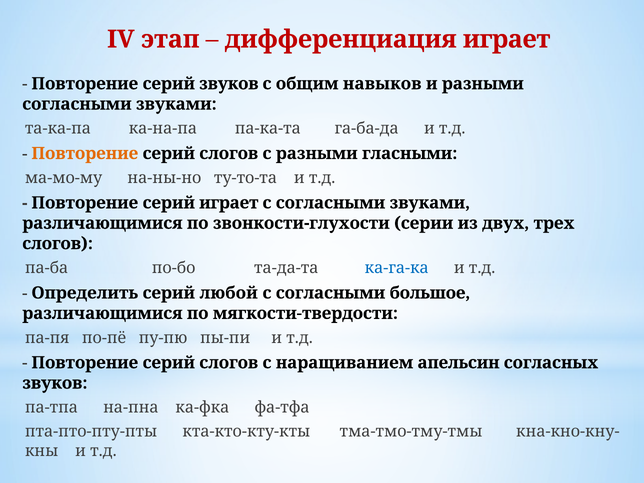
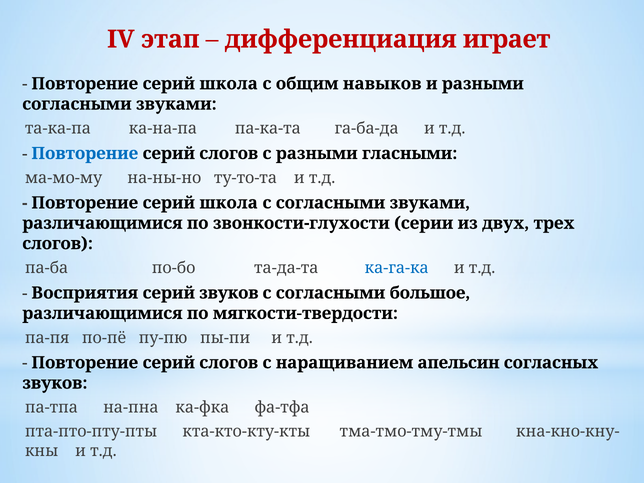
звуков: звуков -> школа (229, 84)
Повторение colour: orange -> blue (85, 153)
играет: играет -> школа (229, 203)
Определить: Определить -> Восприятия (85, 293)
серий любой: любой -> звуков (229, 293)
